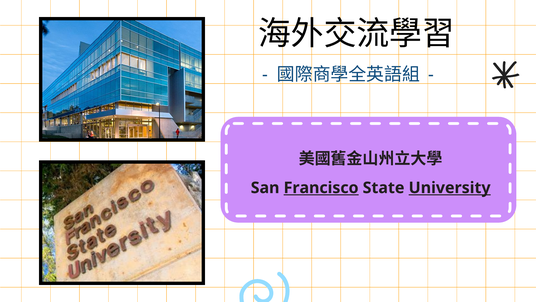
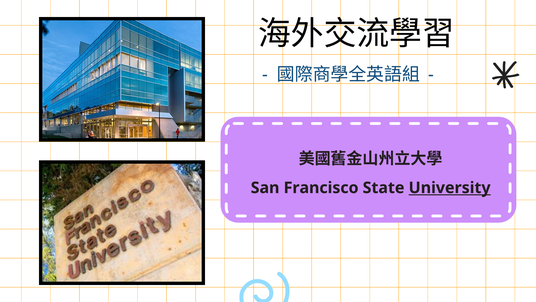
Francisco underline: present -> none (321, 188)
